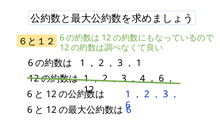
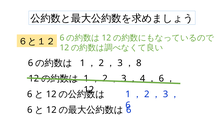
1: 1 -> 8 (139, 63)
